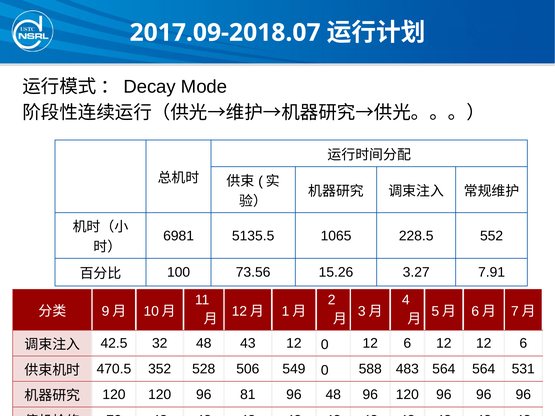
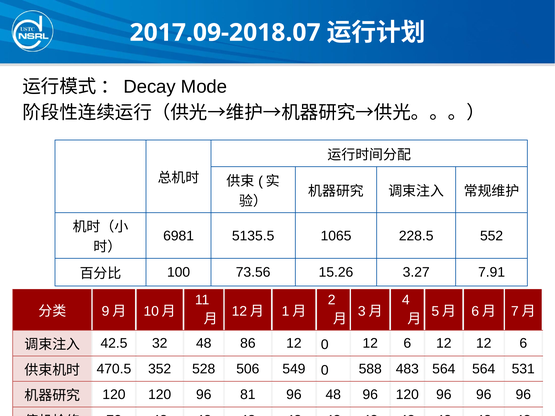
43: 43 -> 86 (248, 344)
